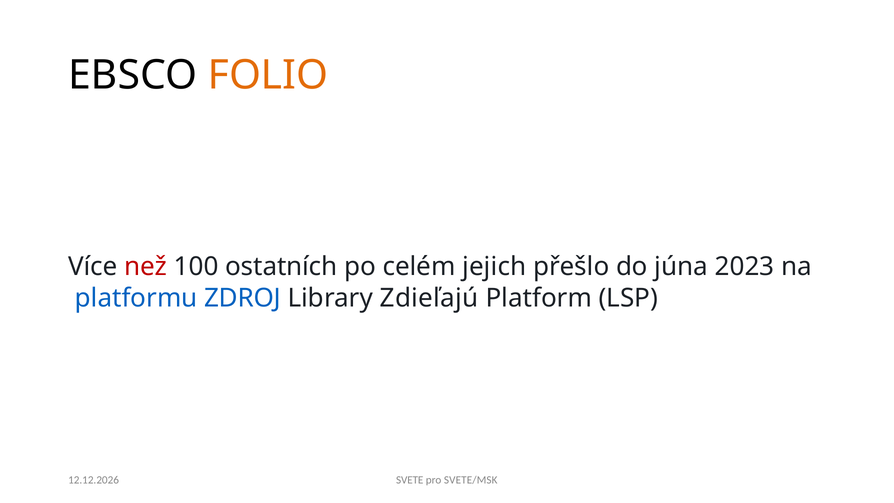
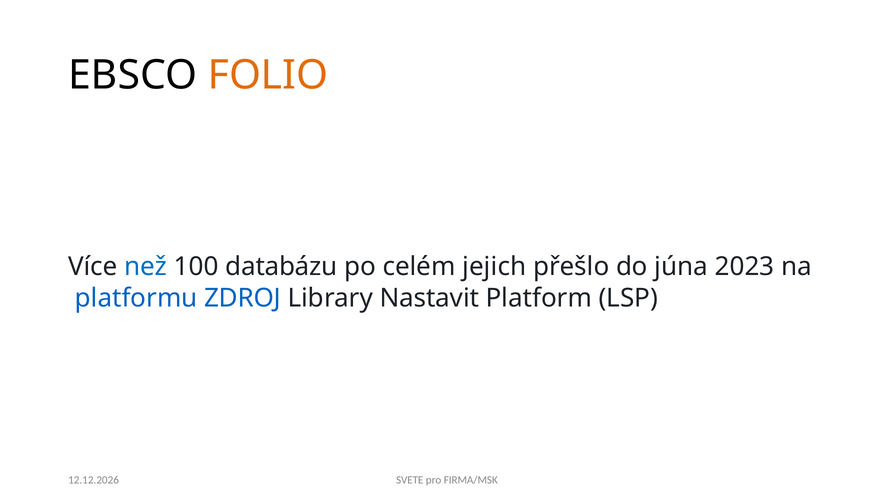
než colour: red -> blue (146, 267)
ostatních: ostatních -> databázu (281, 267)
Zdieľajú: Zdieľajú -> Nastavit (429, 298)
SVETE/MSK: SVETE/MSK -> FIRMA/MSK (471, 480)
